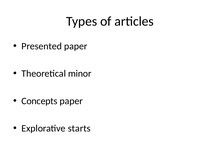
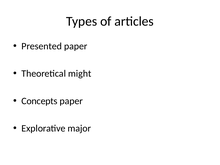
minor: minor -> might (80, 74)
starts: starts -> major (79, 128)
